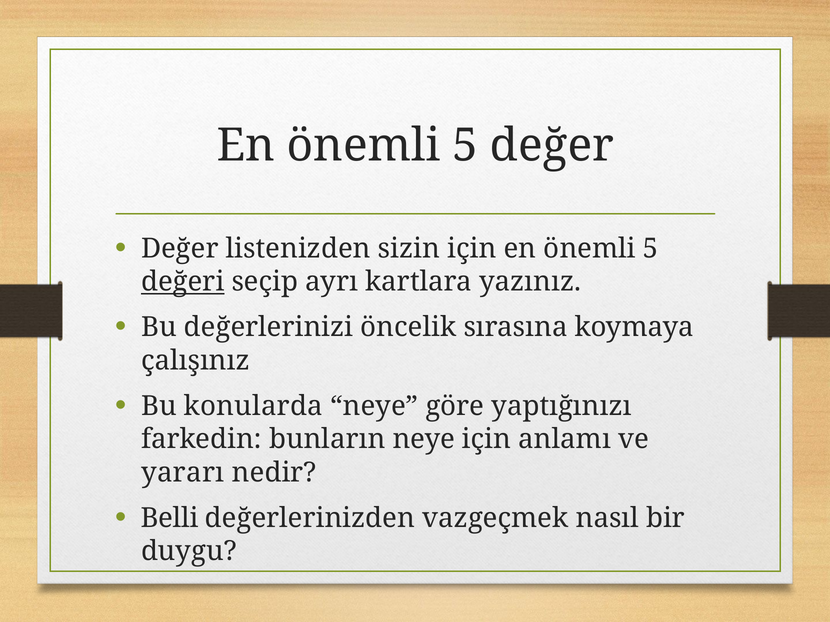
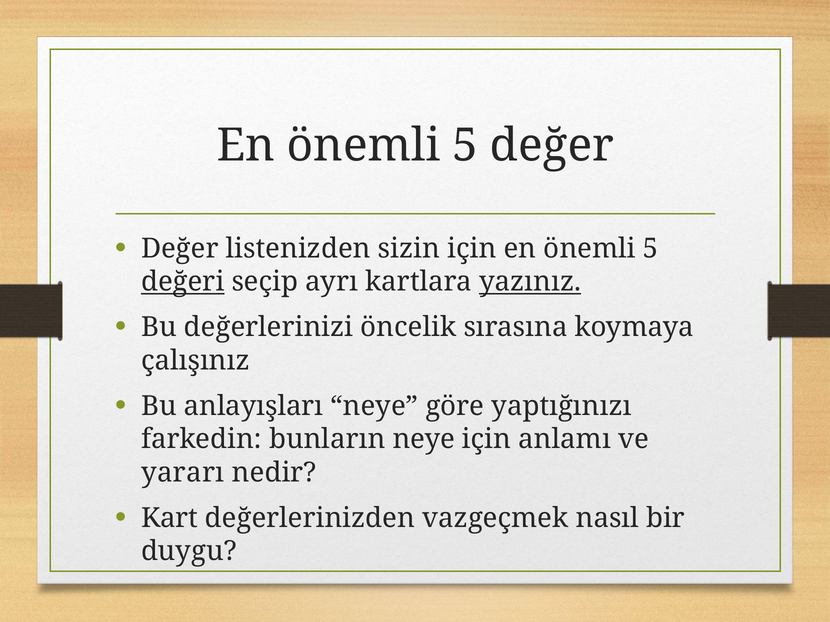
yazınız underline: none -> present (530, 282)
konularda: konularda -> anlayışları (254, 406)
Belli: Belli -> Kart (170, 518)
